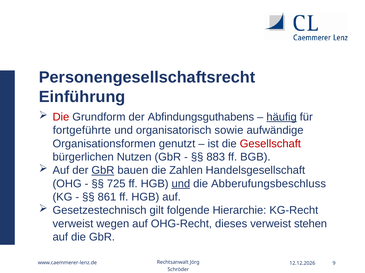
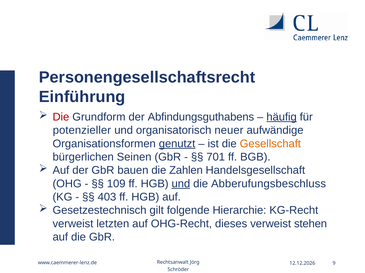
fortgeführte: fortgeführte -> potenzieller (82, 131)
sowie: sowie -> neuer (229, 131)
genutzt underline: none -> present (177, 144)
Gesellschaft colour: red -> orange (270, 144)
Nutzen: Nutzen -> Seinen (134, 157)
883: 883 -> 701 (216, 157)
GbR underline: present -> none (103, 171)
725: 725 -> 109 (116, 184)
861: 861 -> 403 (107, 198)
wegen: wegen -> letzten (113, 224)
